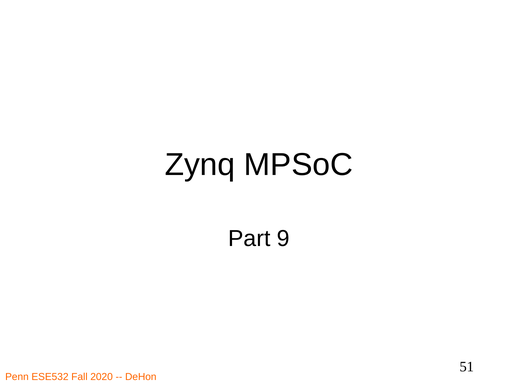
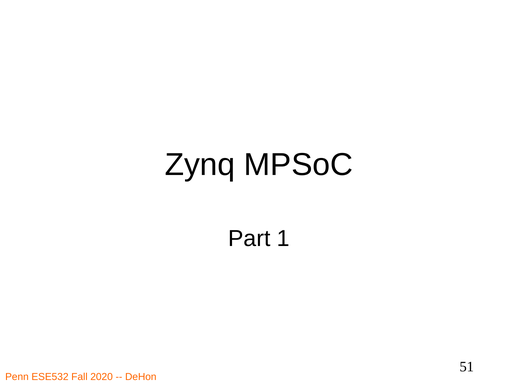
9: 9 -> 1 (283, 238)
